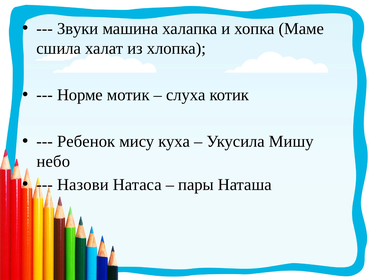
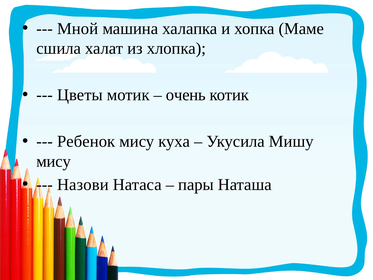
Звуки: Звуки -> Мной (78, 29)
Норме: Норме -> Цветы (80, 95)
слуха: слуха -> очень (186, 95)
небо: небо -> мису (54, 161)
